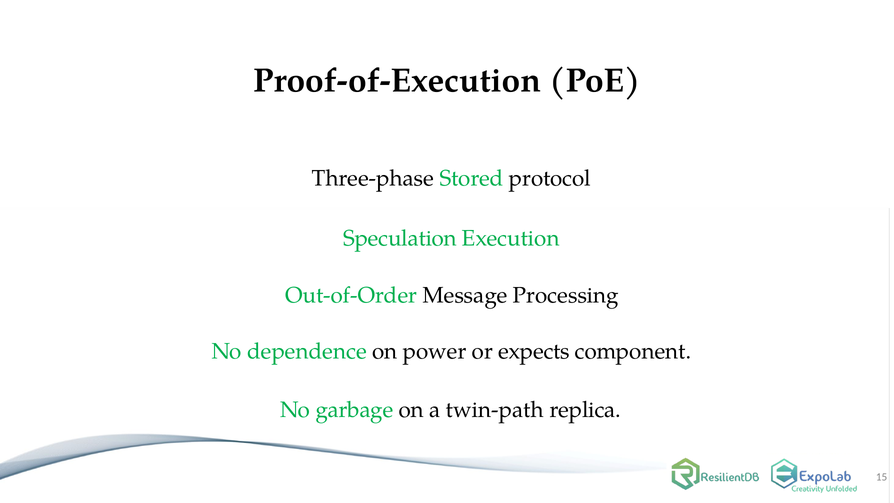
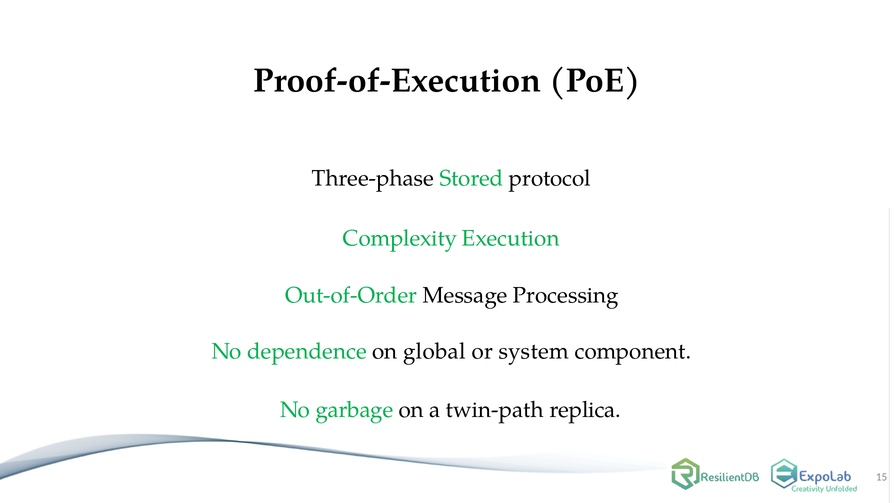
Speculation: Speculation -> Complexity (400, 238)
power: power -> global (434, 351)
expects: expects -> system (534, 351)
